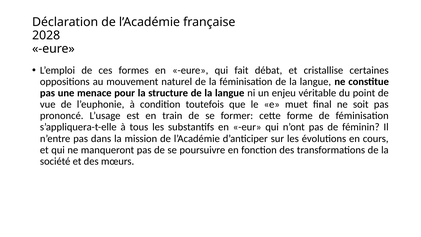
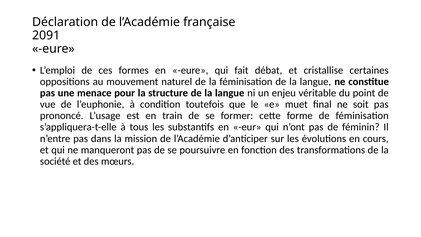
2028: 2028 -> 2091 (46, 35)
